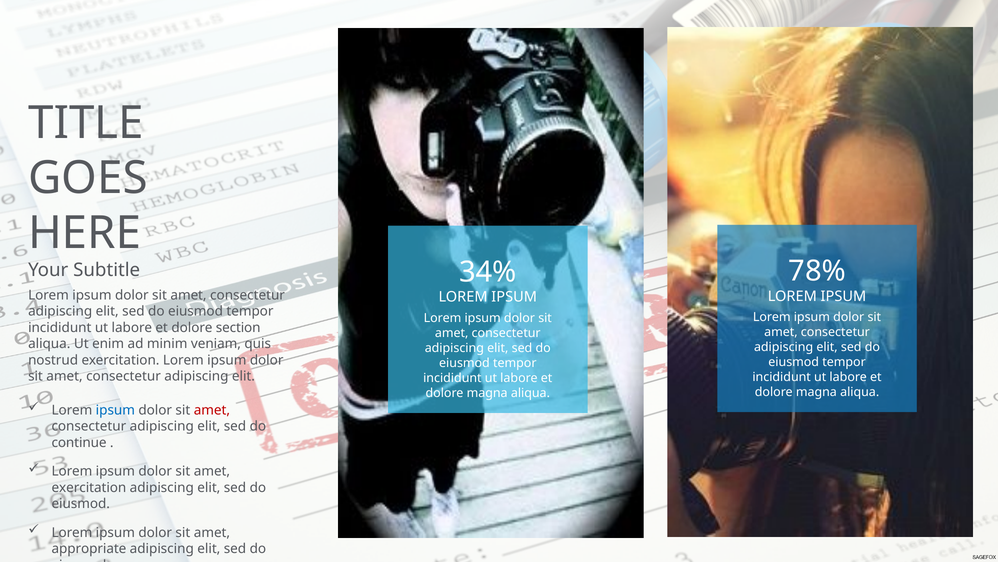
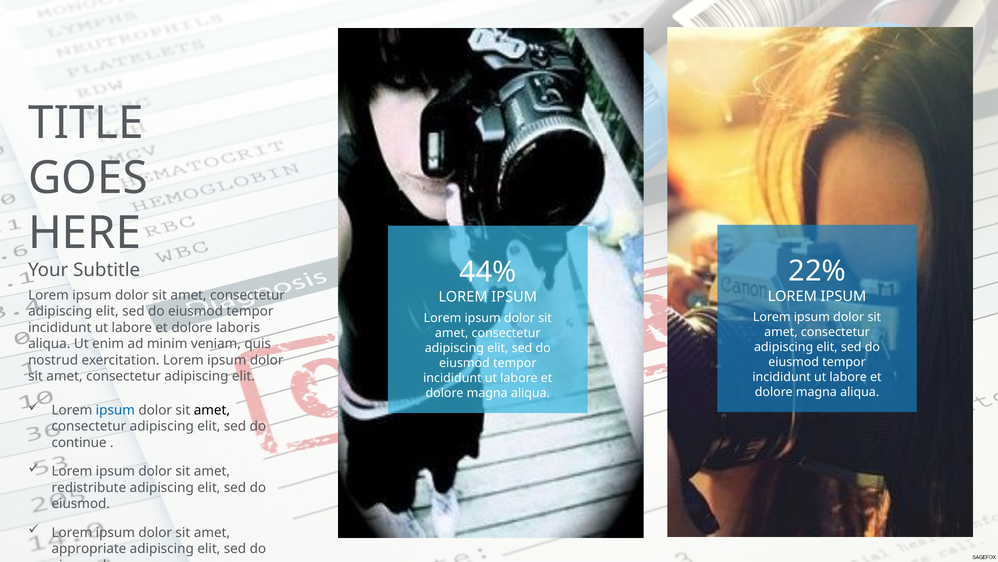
78%: 78% -> 22% (817, 271)
34%: 34% -> 44% (488, 272)
section: section -> laboris (238, 327)
amet colour: red -> black (212, 410)
exercitation: exercitation -> redistribute (89, 487)
